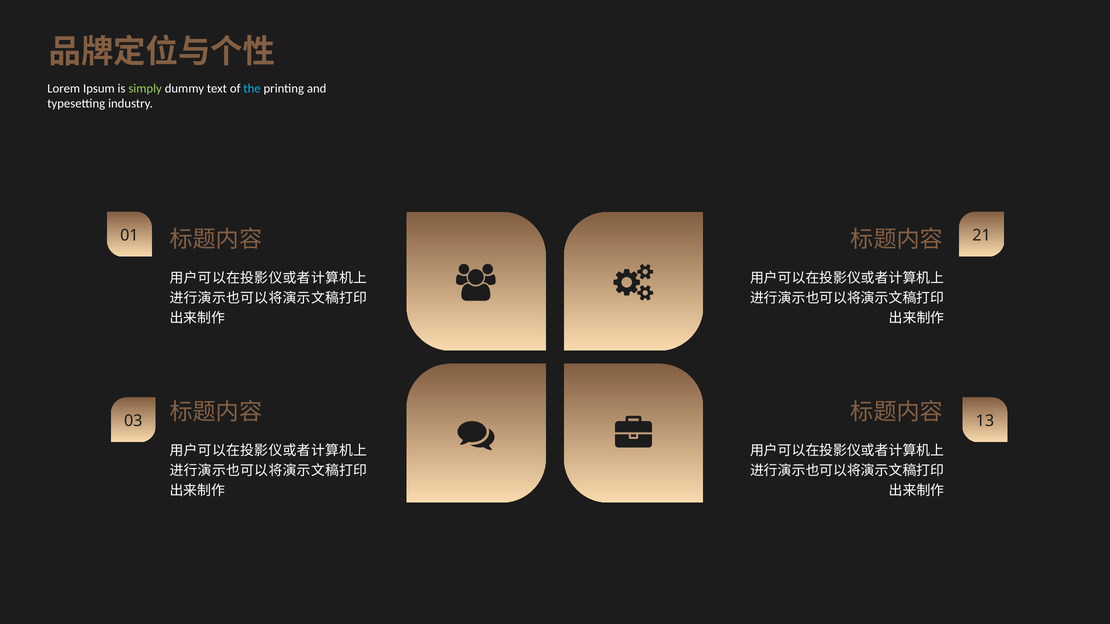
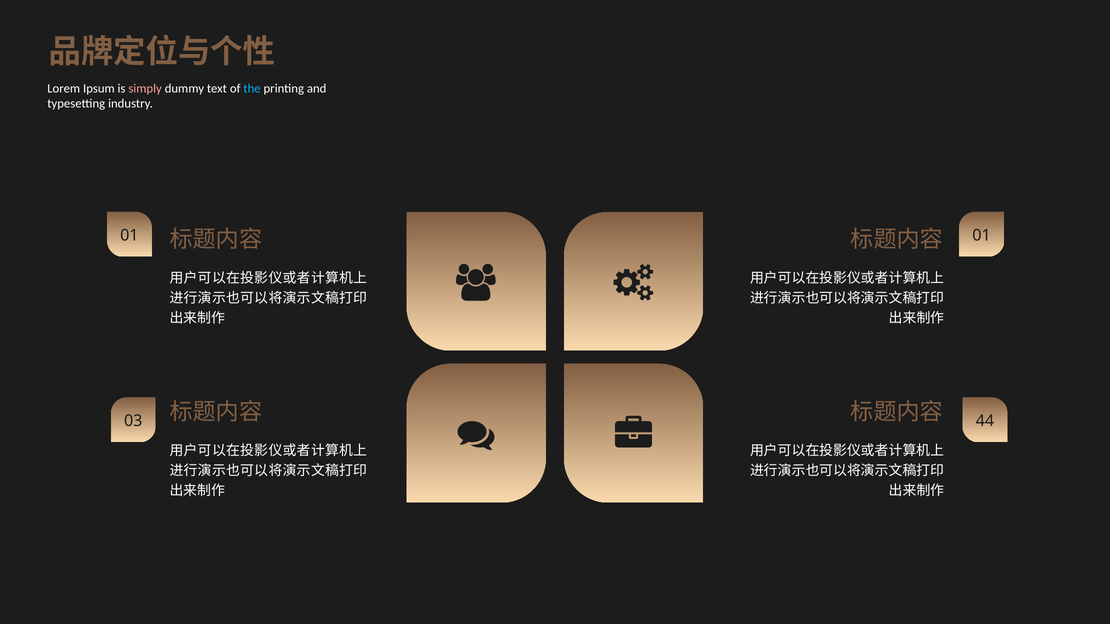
simply colour: light green -> pink (145, 88)
01 21: 21 -> 01 (982, 235)
13: 13 -> 44 (985, 421)
